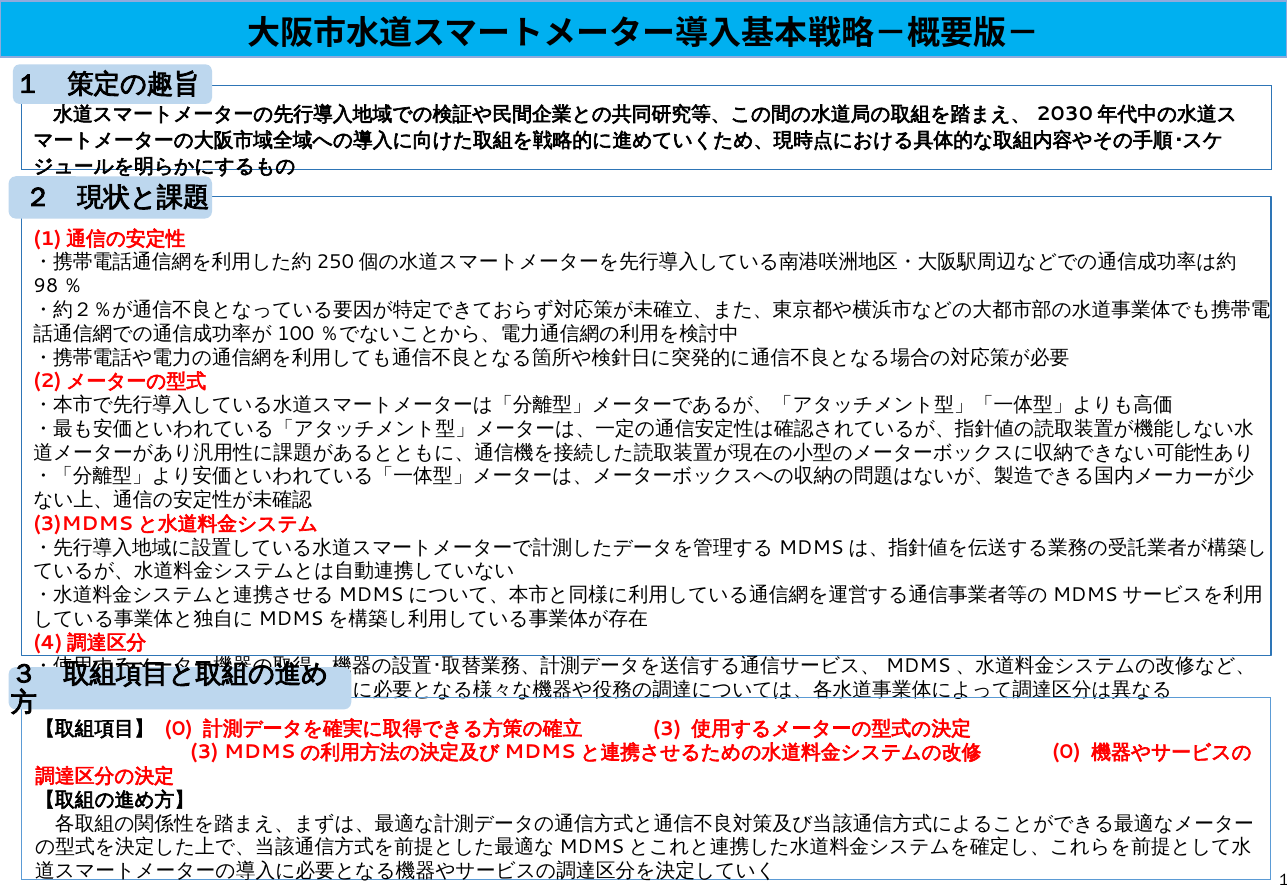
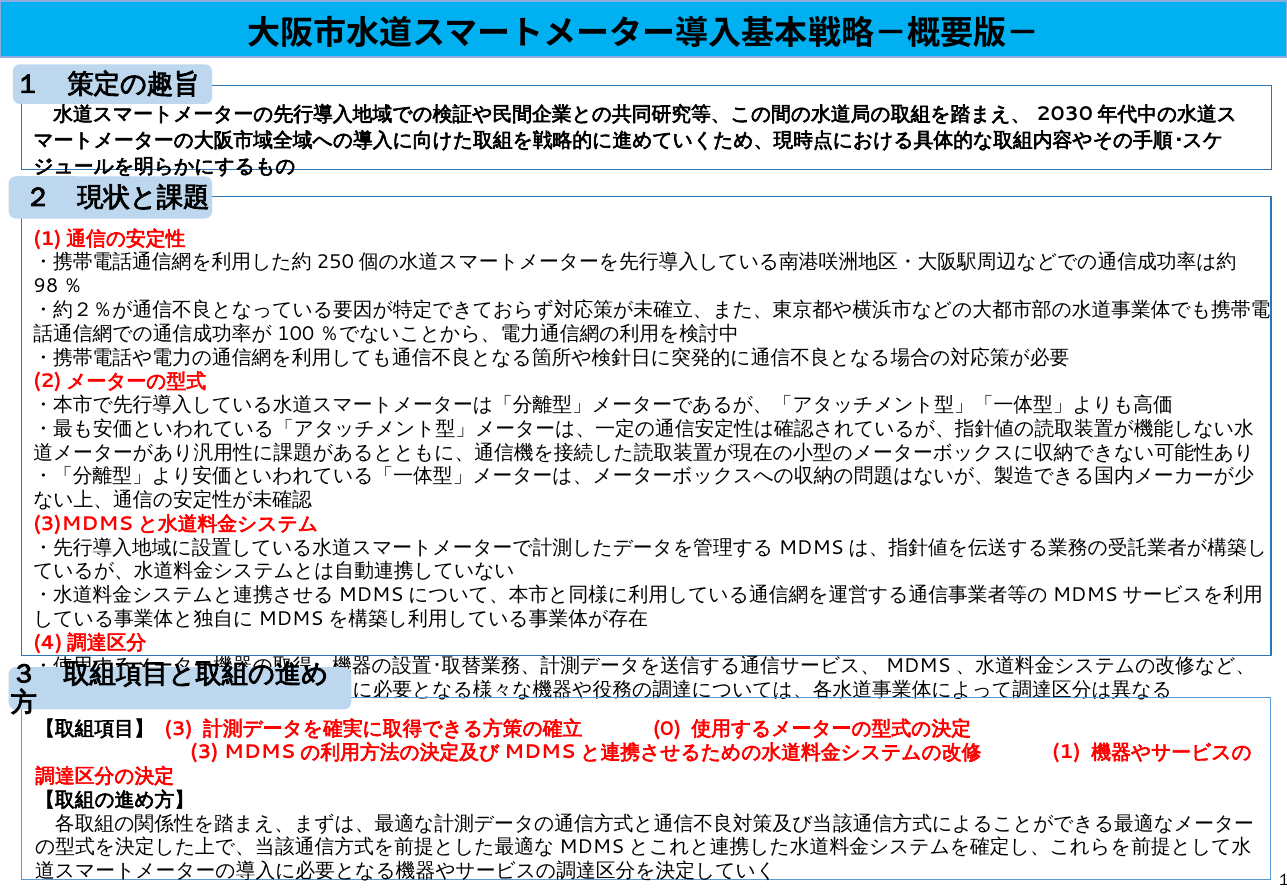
0: 0 -> 3 (179, 729)
3: 3 -> 0 (667, 729)
0: 0 -> 1 (1066, 752)
